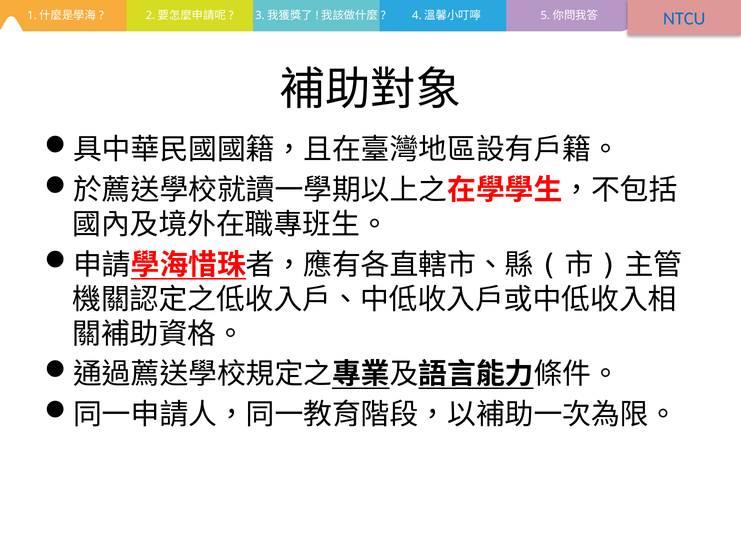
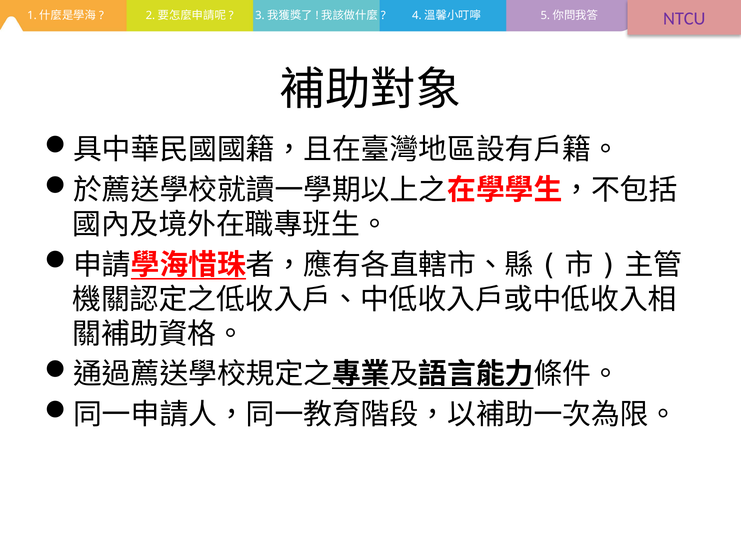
NTCU colour: blue -> purple (684, 19)
